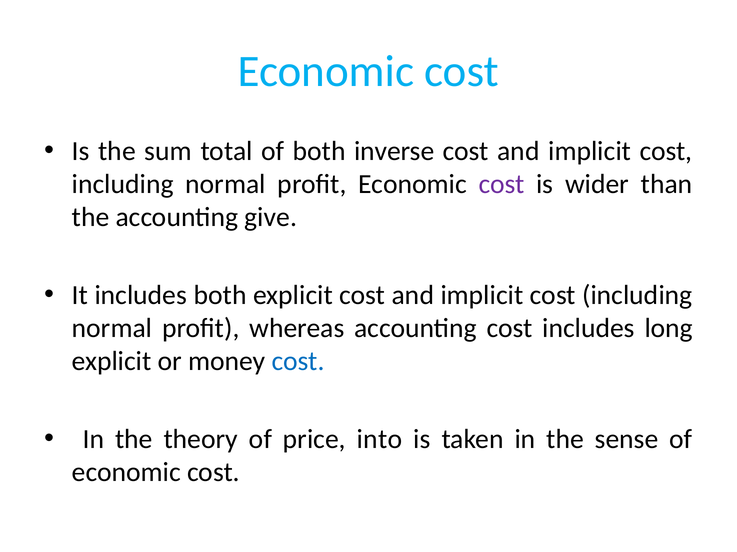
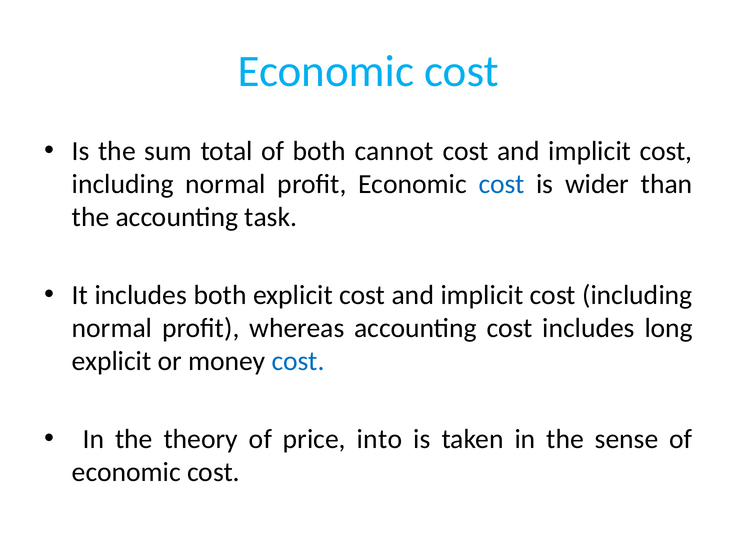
inverse: inverse -> cannot (394, 151)
cost colour: purple -> blue (502, 184)
give: give -> task (271, 218)
